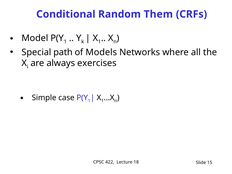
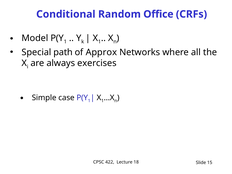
Them: Them -> Office (158, 14)
Models: Models -> Approx (101, 52)
